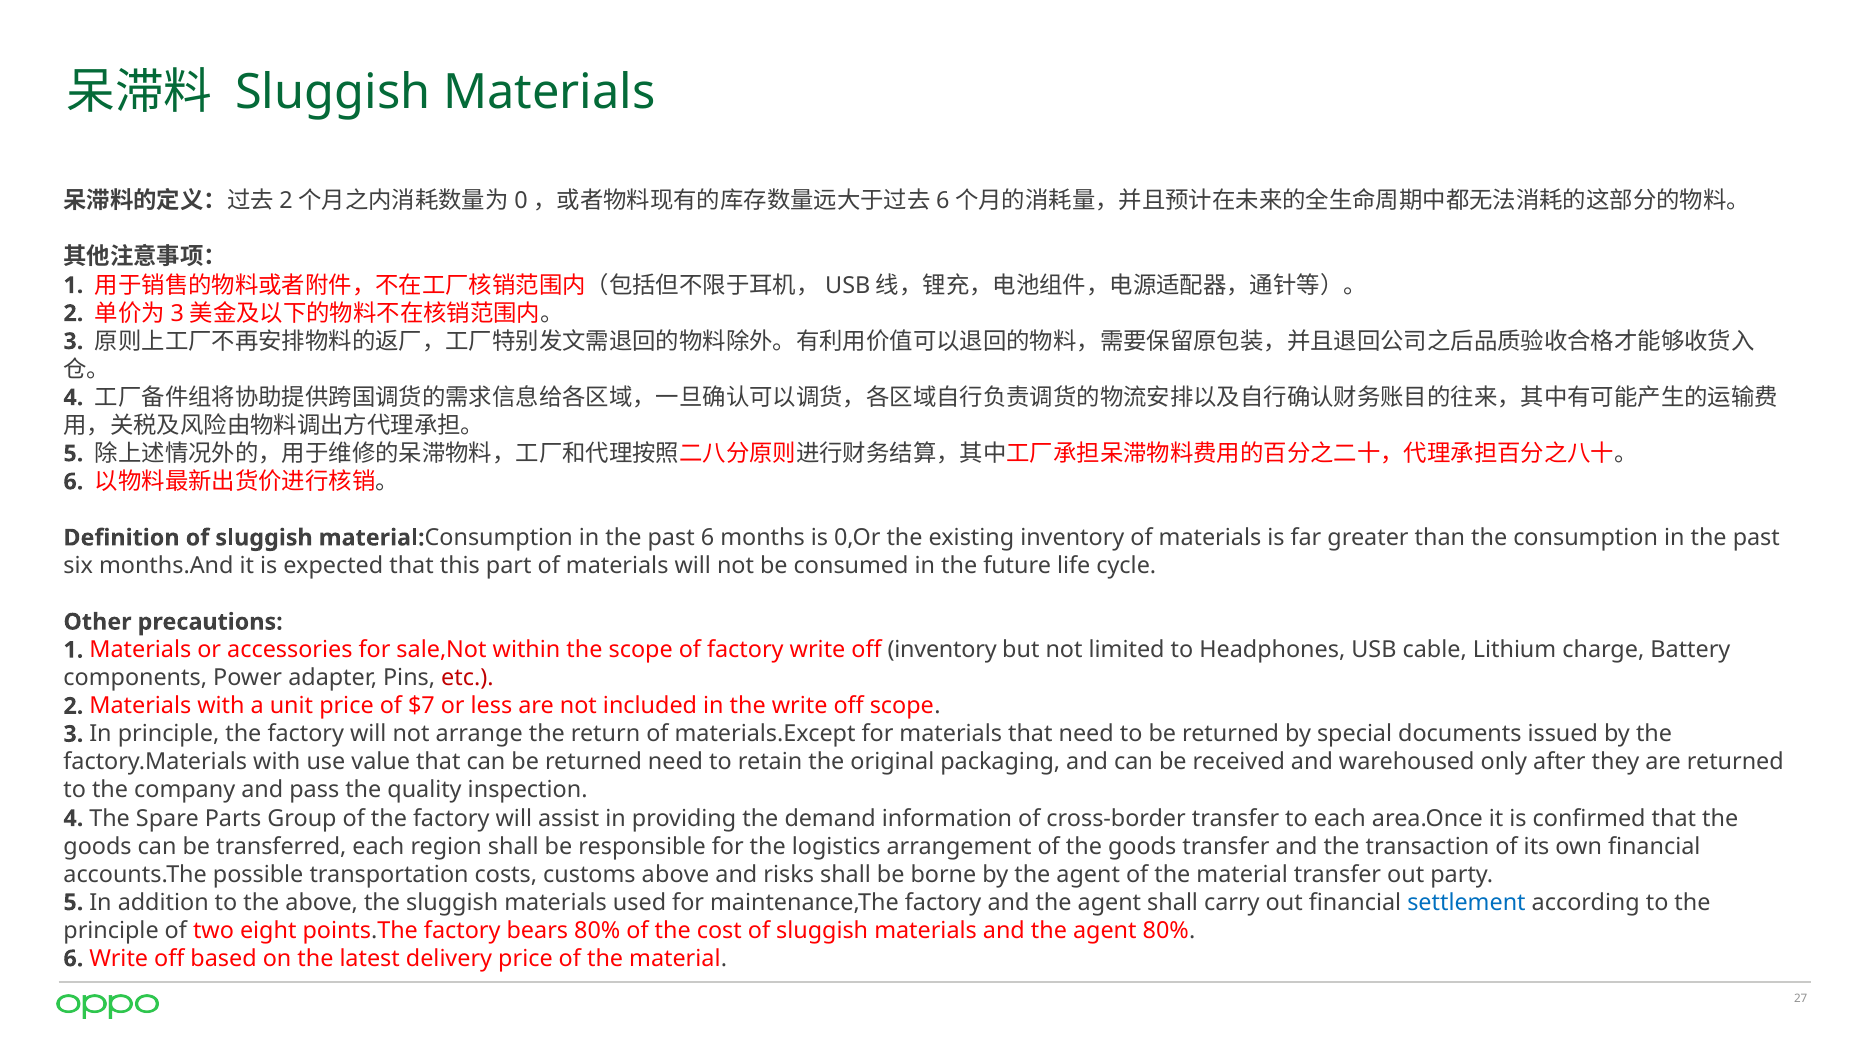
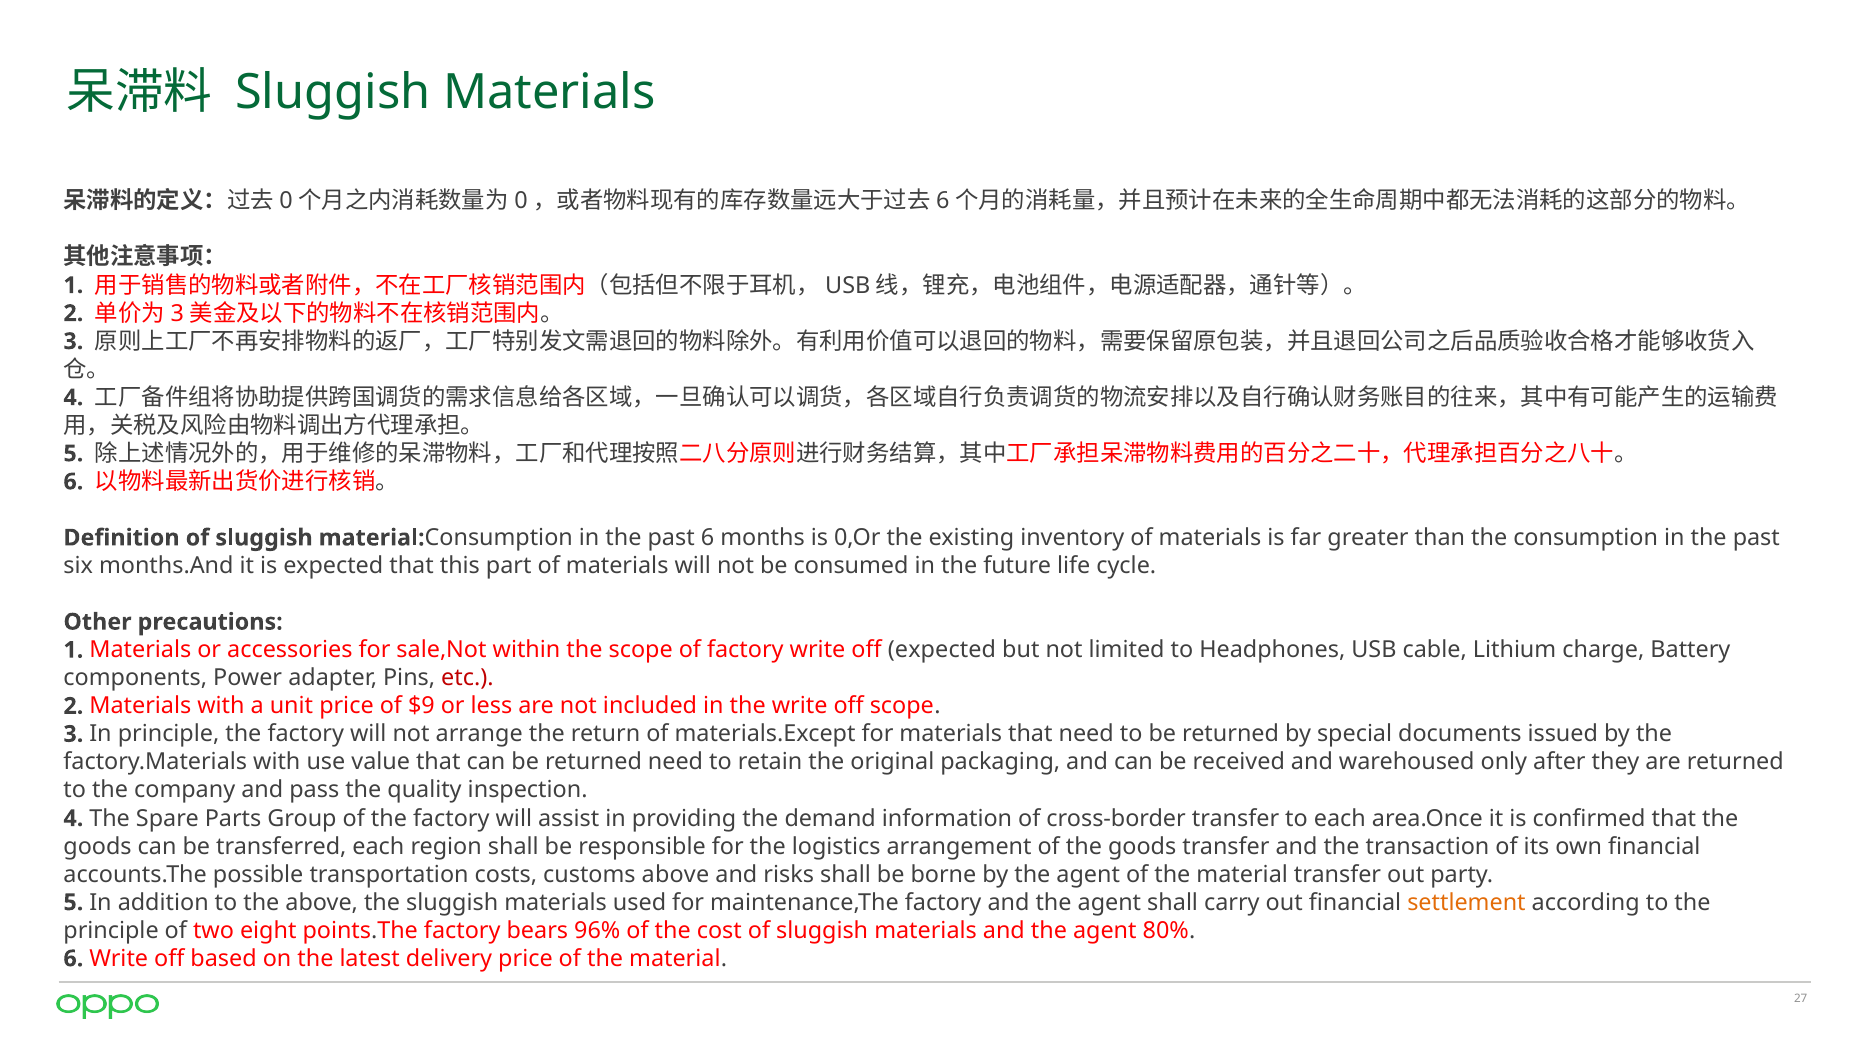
2: 2 -> 0 (286, 201)
off inventory: inventory -> expected (942, 650)
$7: $7 -> $9 (421, 706)
settlement colour: blue -> orange (1466, 902)
bears 80%: 80% -> 96% (597, 930)
